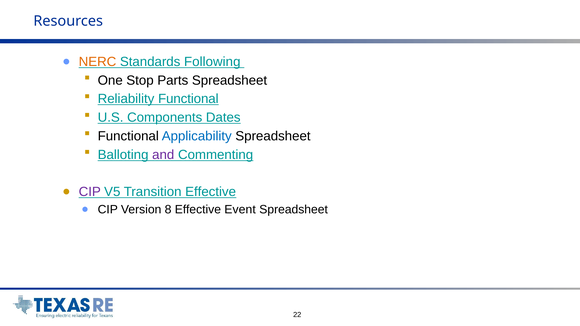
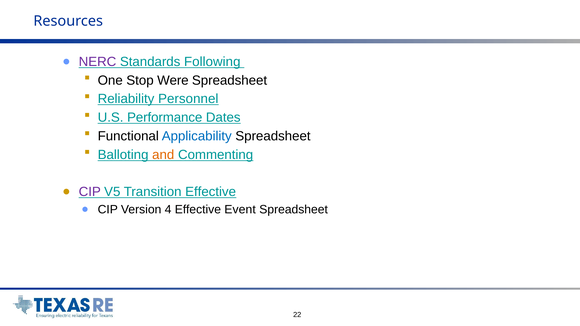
NERC colour: orange -> purple (97, 62)
Parts: Parts -> Were (173, 80)
Reliability Functional: Functional -> Personnel (188, 99)
Components: Components -> Performance (165, 118)
and colour: purple -> orange (163, 155)
8: 8 -> 4 (168, 210)
